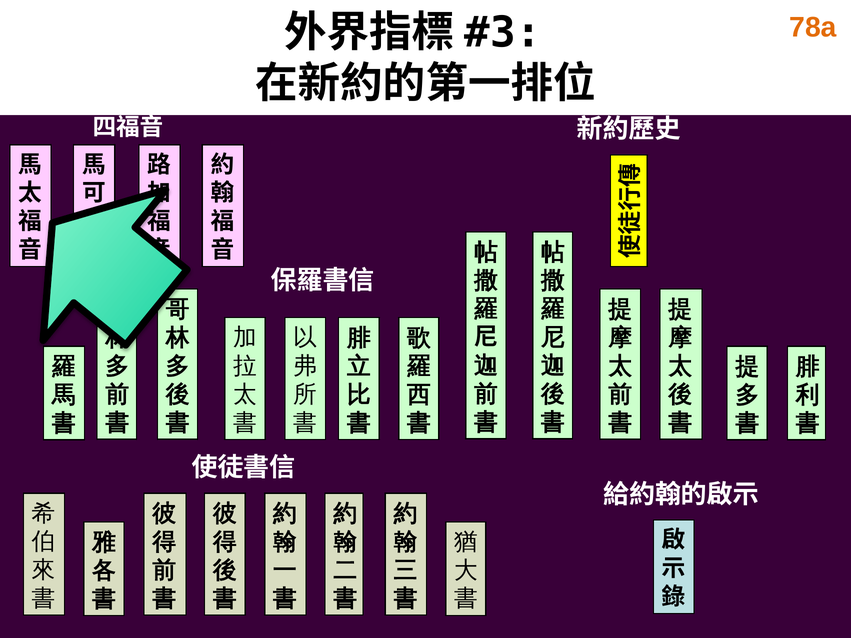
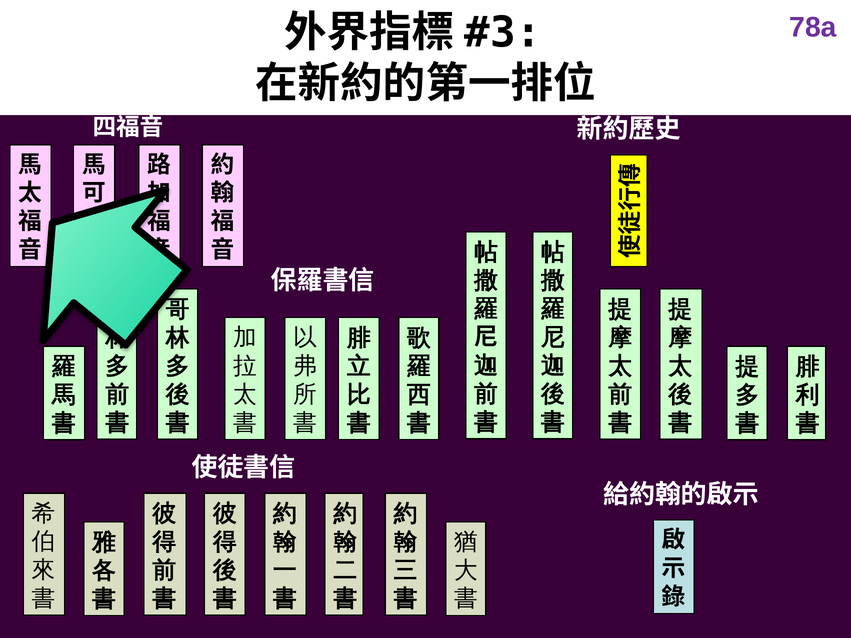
78a colour: orange -> purple (813, 27)
